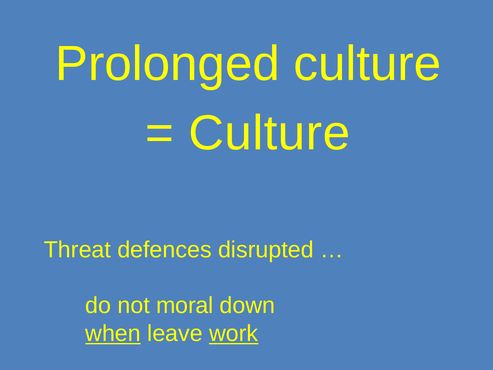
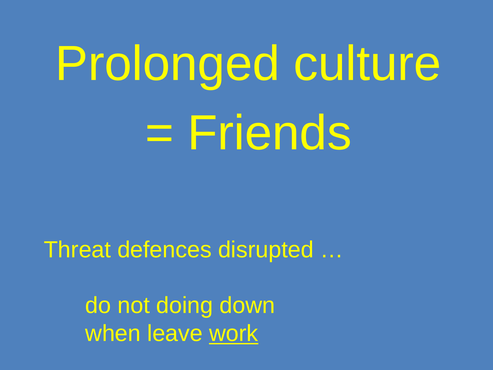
Culture: Culture -> Friends (270, 133)
moral: moral -> doing (185, 305)
when underline: present -> none (113, 333)
